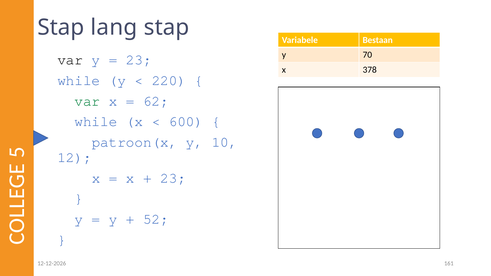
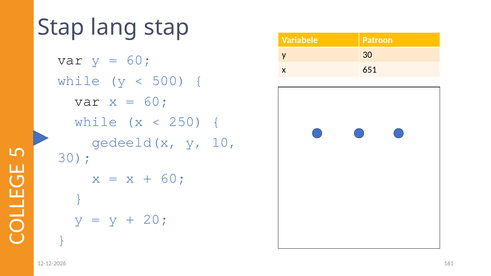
Bestaan: Bestaan -> Patroon (378, 40)
y 70: 70 -> 30 (367, 55)
23: 23 -> 60 (139, 60)
378: 378 -> 651 (370, 70)
220: 220 -> 500 (169, 80)
var colour: green -> black (87, 101)
62: 62 -> 60 (156, 101)
600: 600 -> 250 (186, 122)
patroon(x: patroon(x -> gedeeld(x (135, 142)
12: 12 -> 30 (75, 158)
23: 23 -> 60 (173, 178)
52: 52 -> 20 (156, 219)
